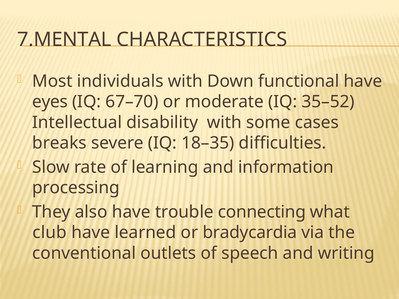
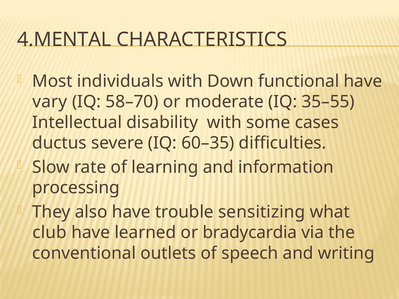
7.MENTAL: 7.MENTAL -> 4.MENTAL (64, 40)
eyes: eyes -> vary (50, 102)
67–70: 67–70 -> 58–70 (132, 102)
35–52: 35–52 -> 35–55 (328, 102)
breaks: breaks -> ductus (59, 143)
18–35: 18–35 -> 60–35 (208, 143)
connecting: connecting -> sensitizing (262, 212)
